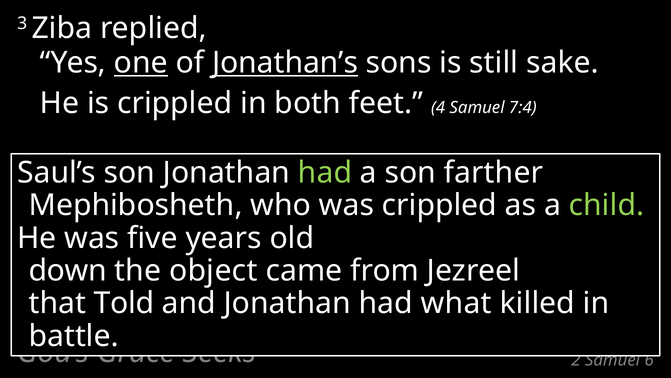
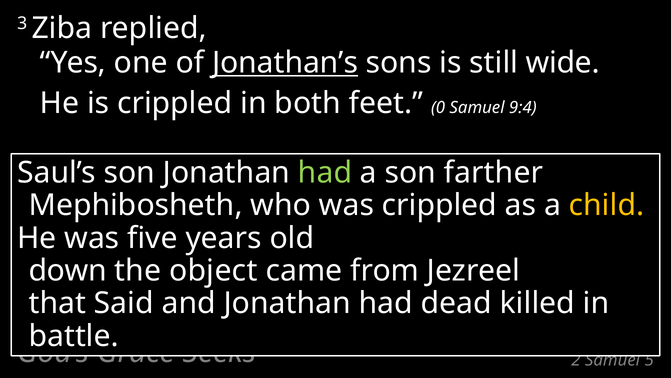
one underline: present -> none (141, 63)
sake: sake -> wide (563, 63)
4: 4 -> 0 (438, 107)
7:4: 7:4 -> 9:4 (523, 107)
child colour: light green -> yellow (607, 205)
Told: Told -> Said (124, 303)
what: what -> dead (456, 303)
6: 6 -> 5 (649, 360)
